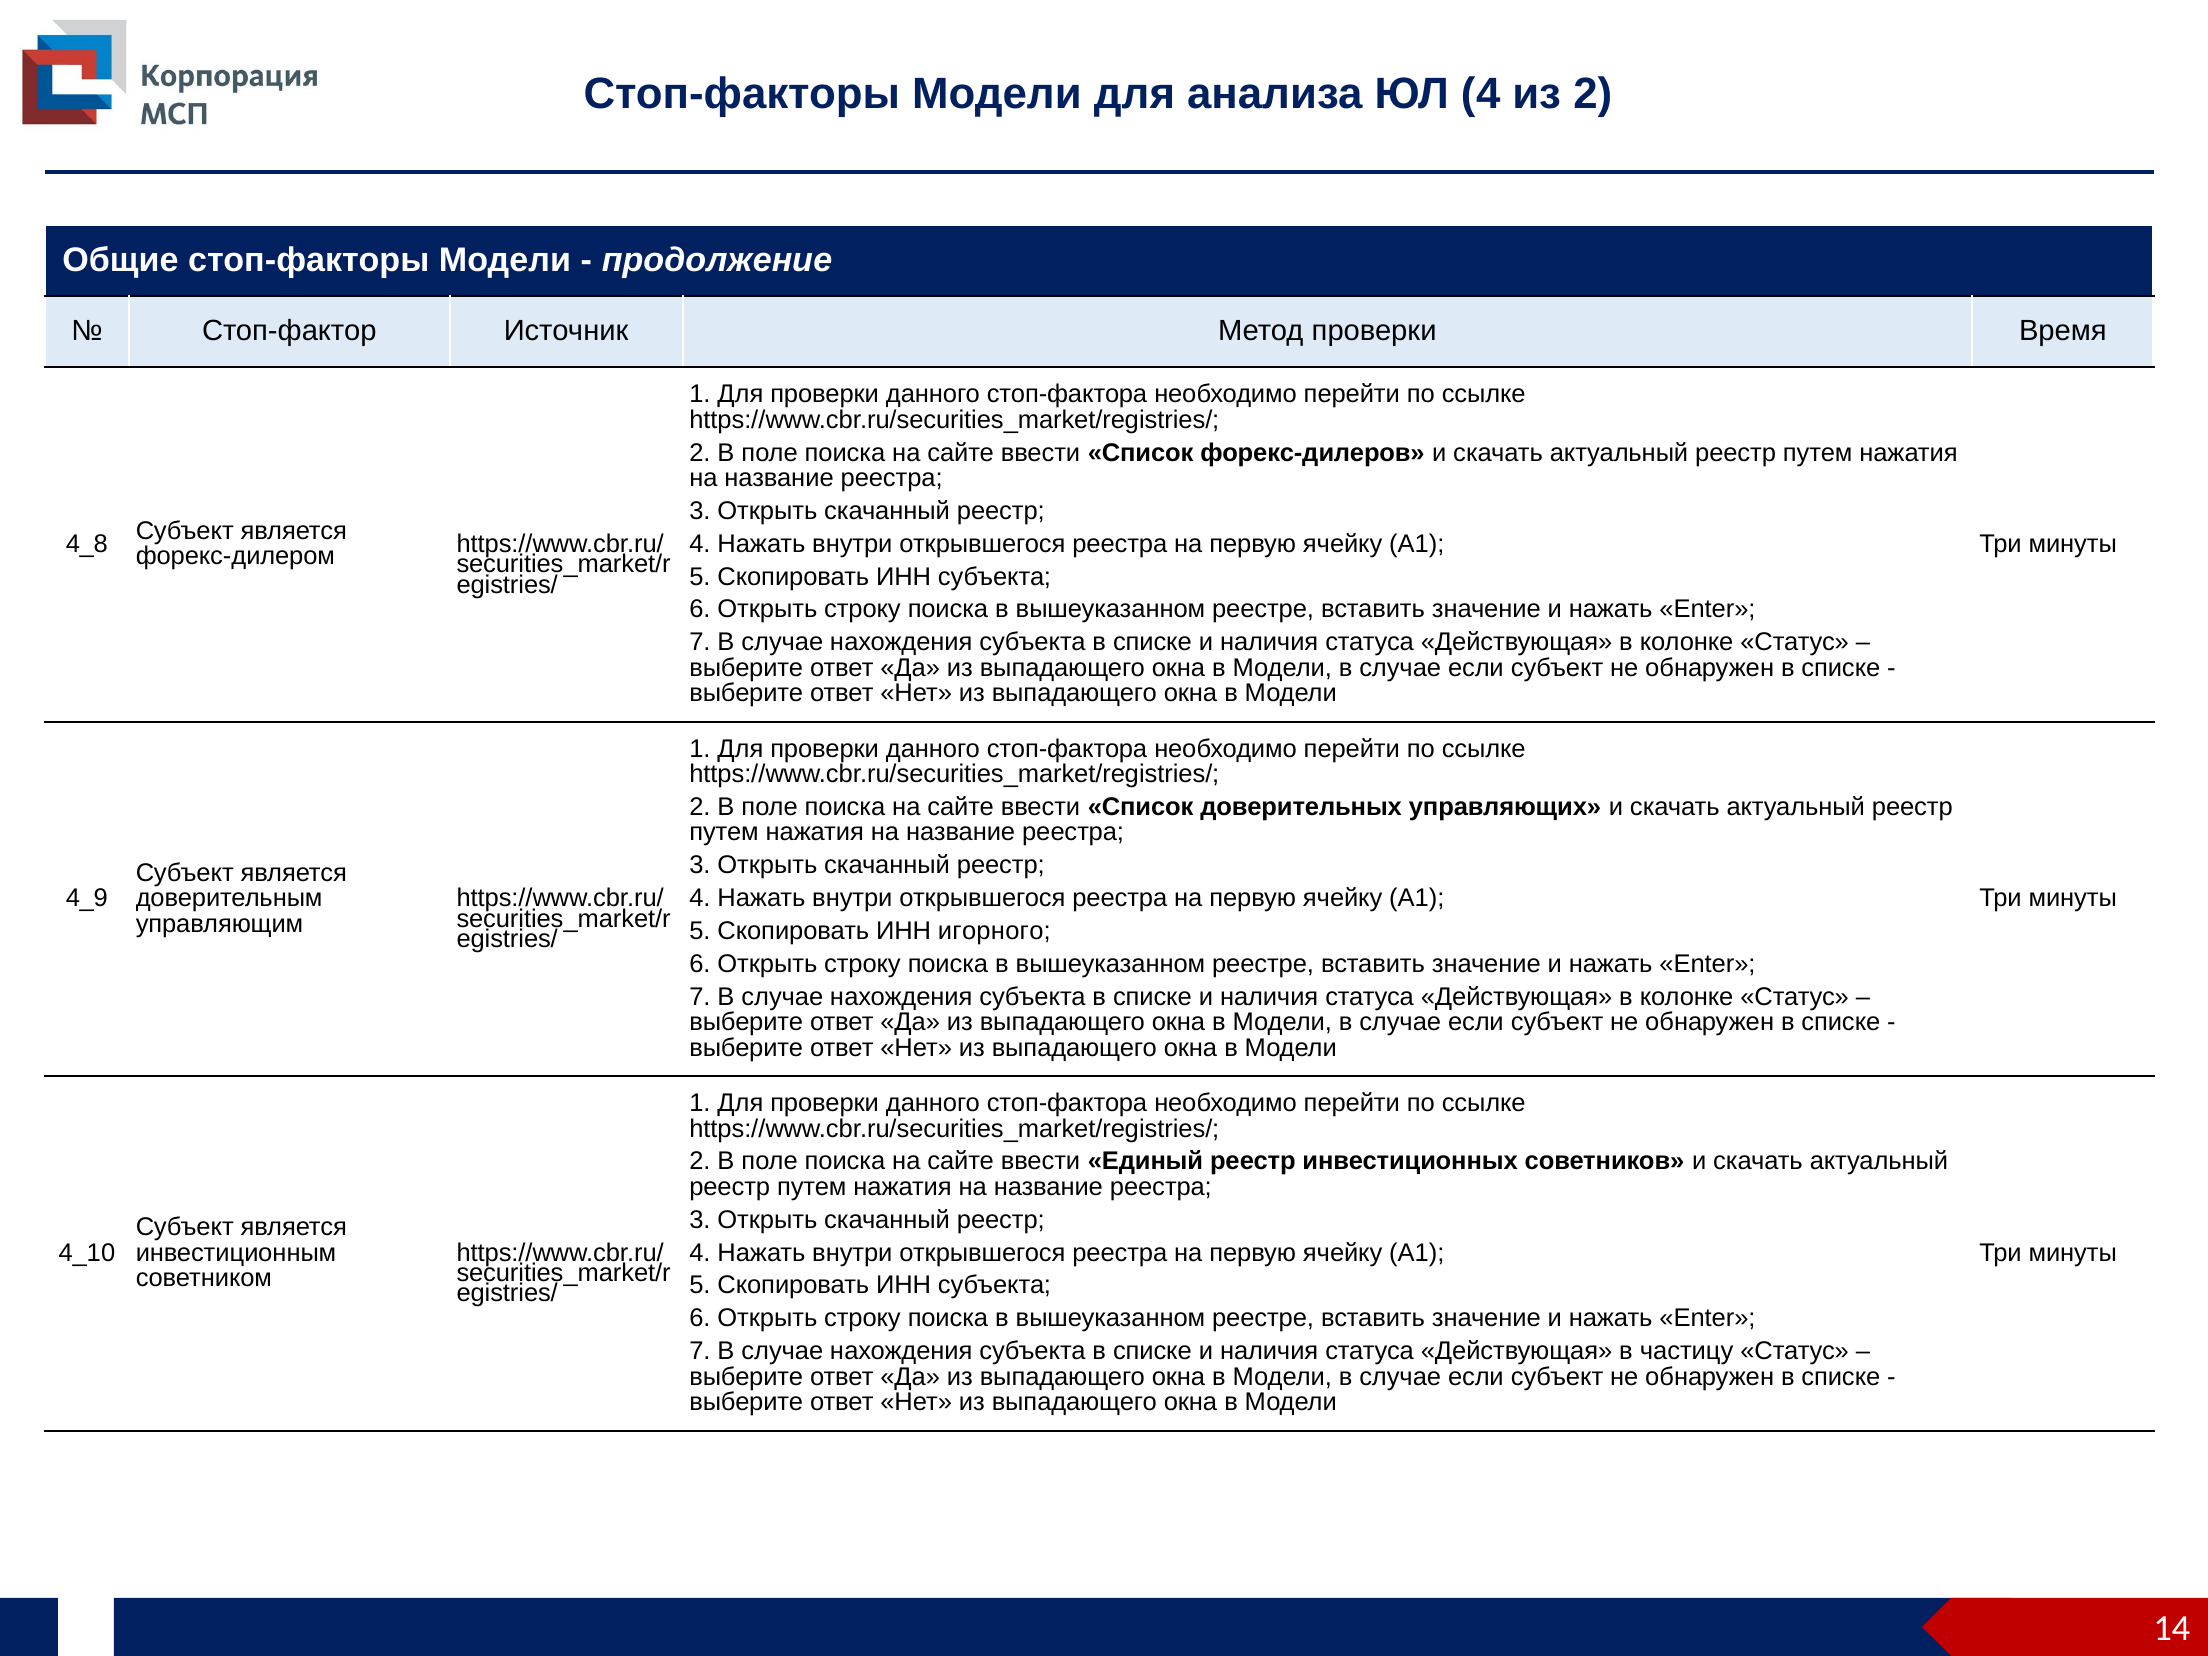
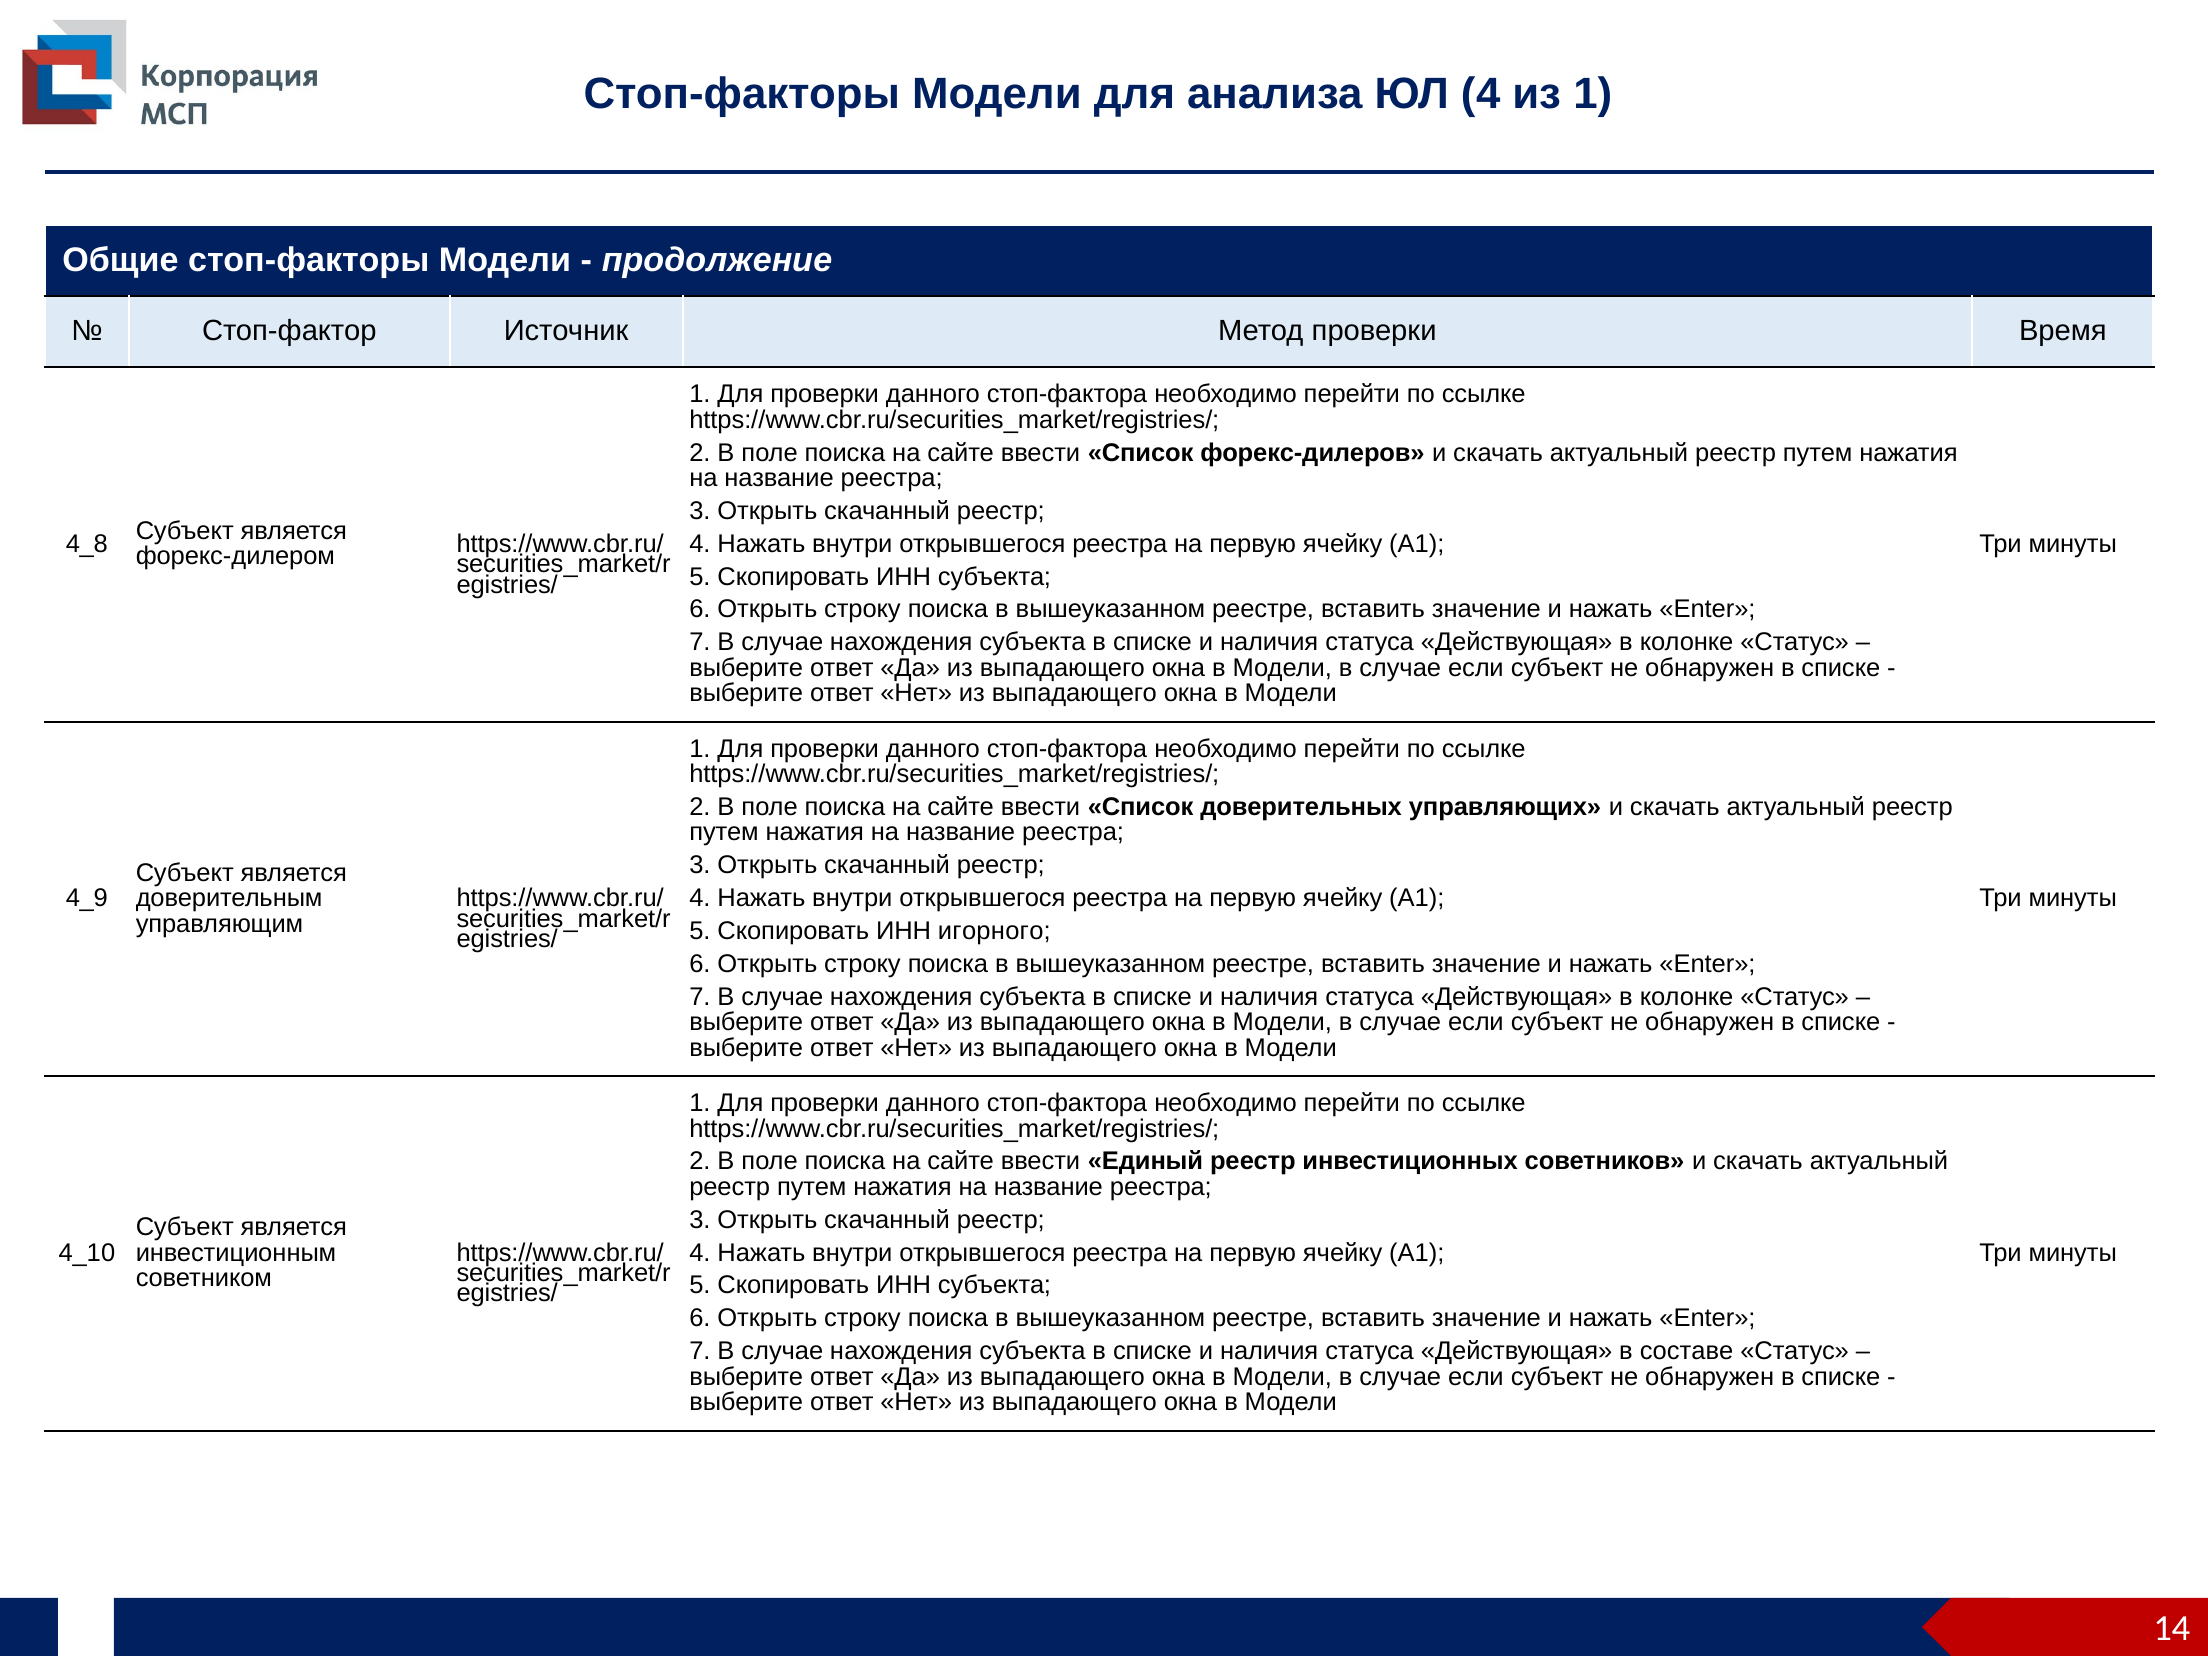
из 2: 2 -> 1 (1593, 94)
частицу: частицу -> составе (1687, 1351)
